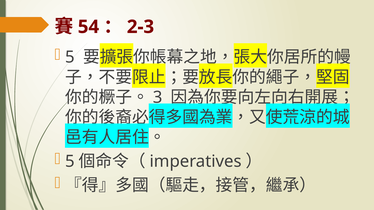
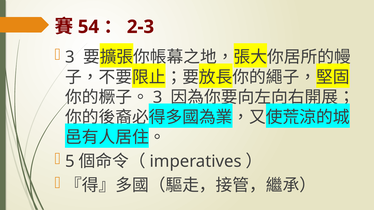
5: 5 -> 3 (70, 57)
